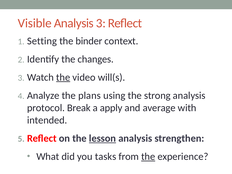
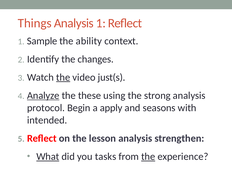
Visible: Visible -> Things (35, 23)
Analysis 3: 3 -> 1 (101, 23)
Setting: Setting -> Sample (42, 41)
binder: binder -> ability (89, 41)
will(s: will(s -> just(s (112, 77)
Analyze underline: none -> present (43, 95)
plans: plans -> these (90, 95)
Break: Break -> Begin (79, 108)
average: average -> seasons (159, 108)
lesson underline: present -> none (102, 138)
What underline: none -> present (48, 157)
